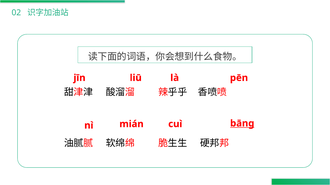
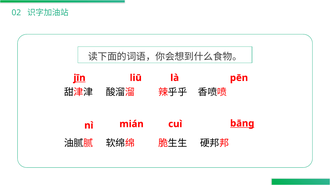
jīn underline: none -> present (80, 78)
